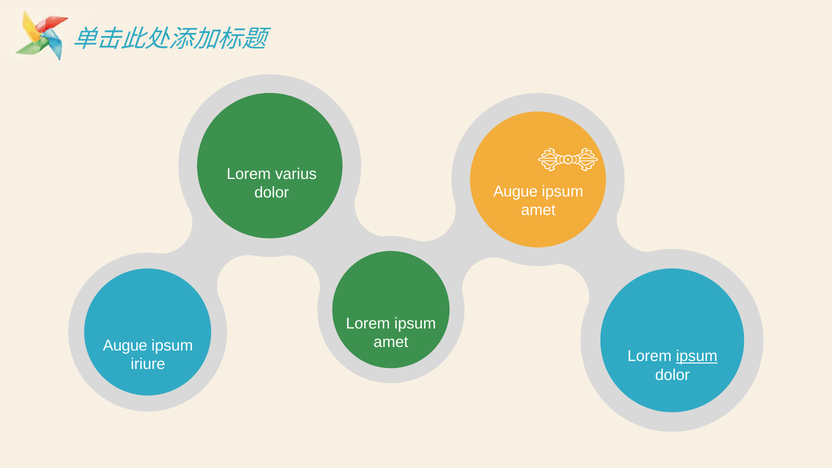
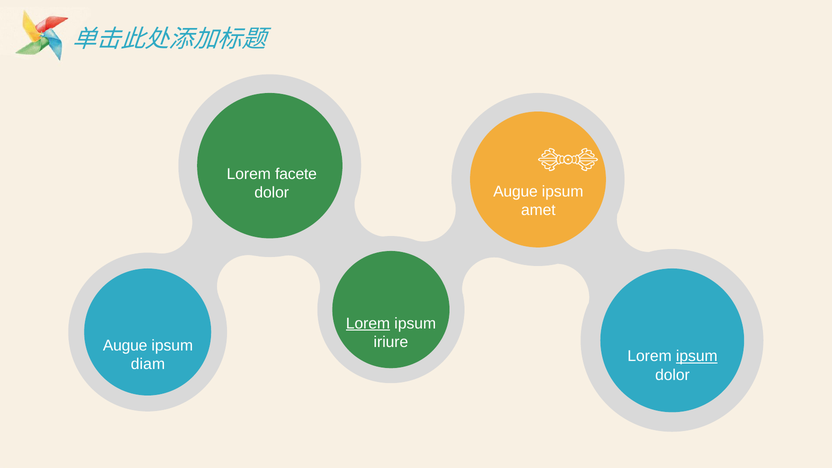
varius: varius -> facete (296, 174)
Lorem underline: none -> present (368, 323)
amet: amet -> iriure (391, 342)
iriure: iriure -> diam (148, 364)
